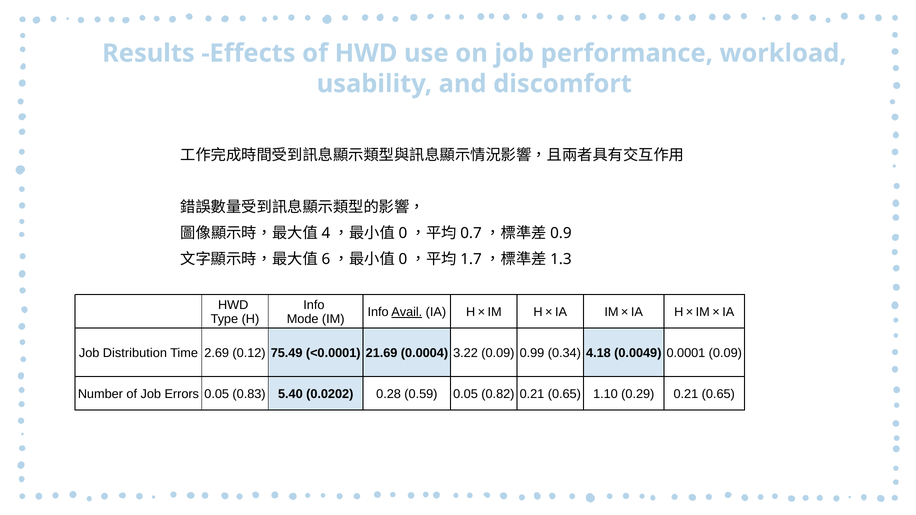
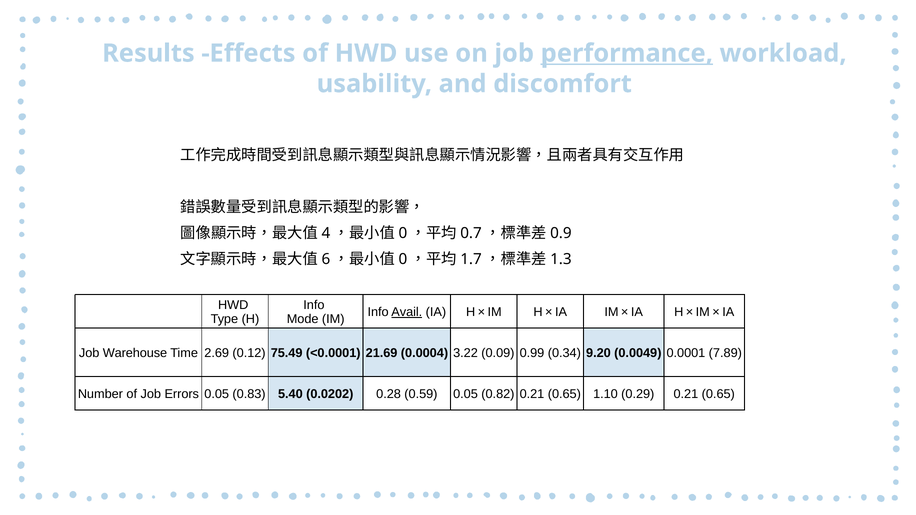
performance underline: none -> present (627, 53)
Distribution: Distribution -> Warehouse (135, 353)
4.18: 4.18 -> 9.20 (598, 353)
0.0001 0.09: 0.09 -> 7.89 (725, 353)
